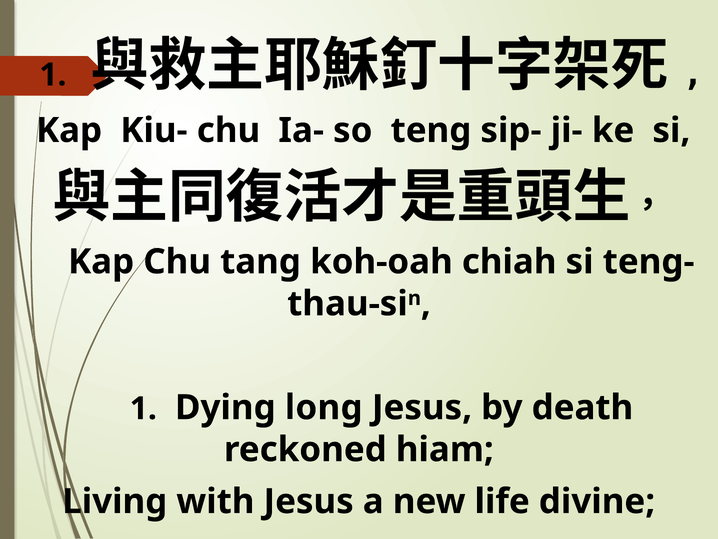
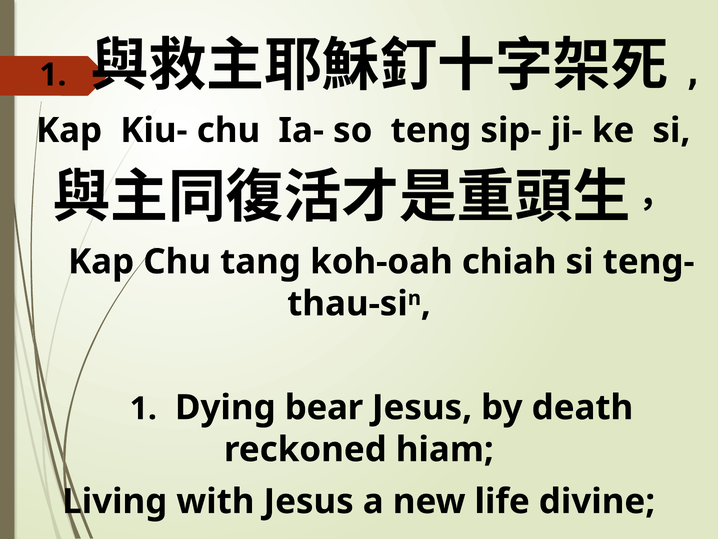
long: long -> bear (324, 407)
